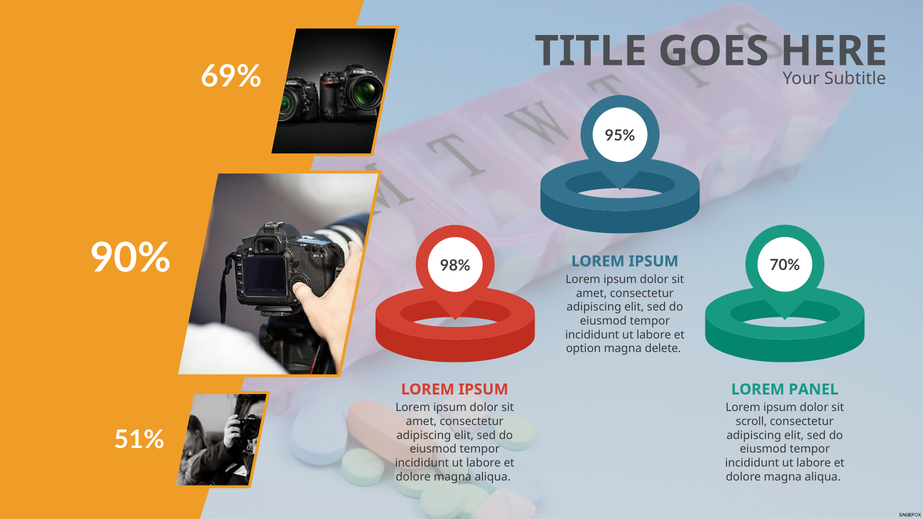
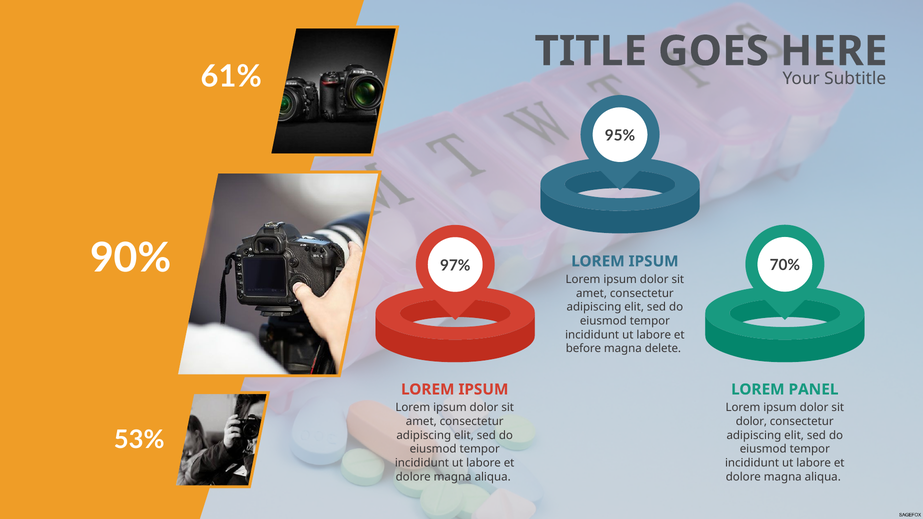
69%: 69% -> 61% (231, 77)
98%: 98% -> 97% (455, 266)
option: option -> before (583, 349)
scroll: scroll -> dolor (751, 422)
51%: 51% -> 53% (139, 440)
